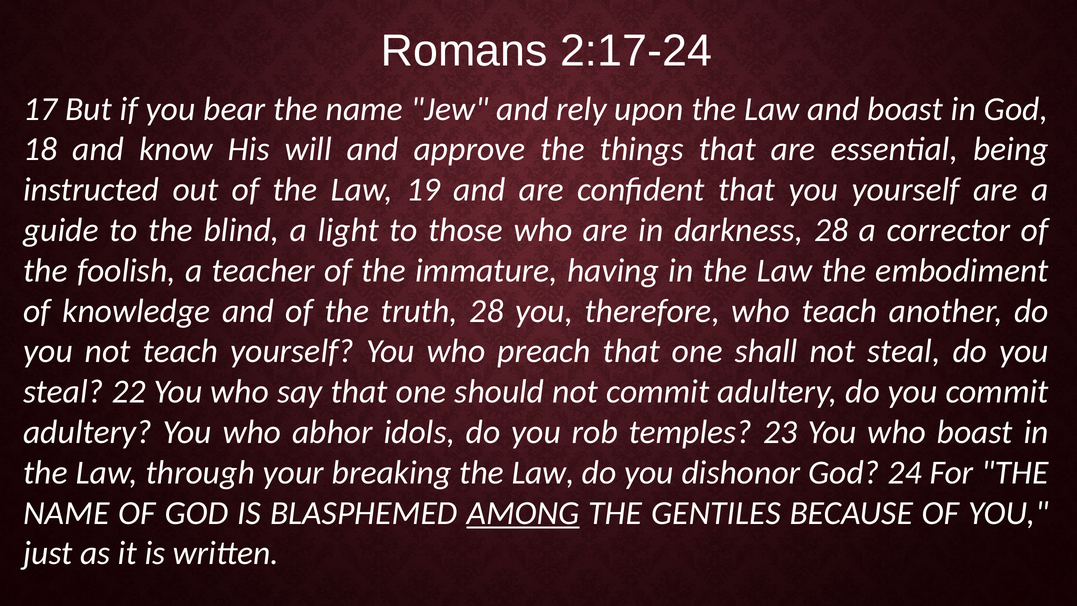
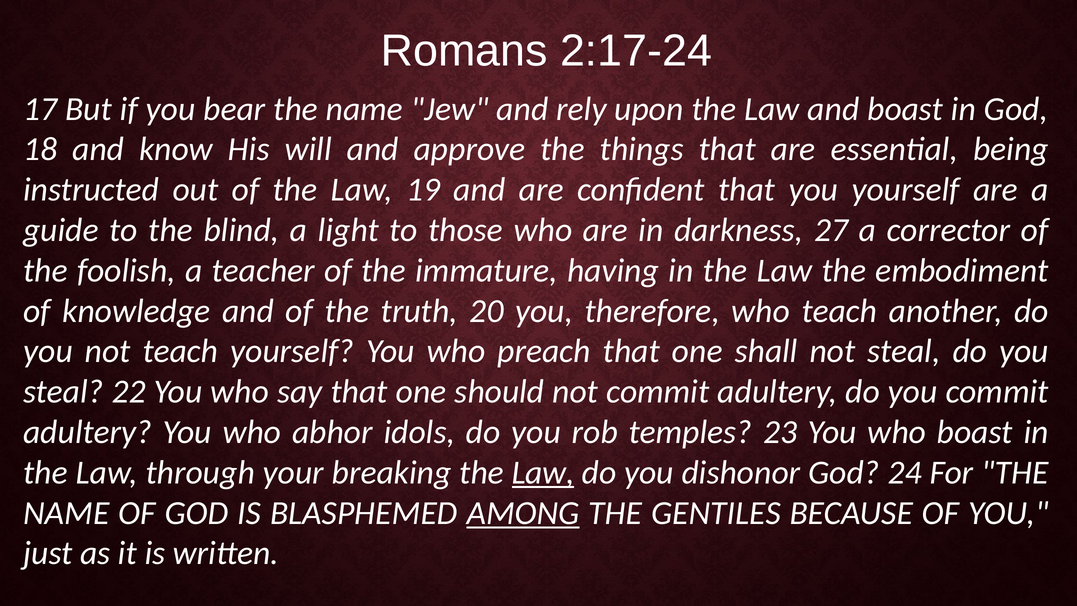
darkness 28: 28 -> 27 (831, 230)
truth 28: 28 -> 20 (487, 311)
Law underline: none -> present (543, 472)
